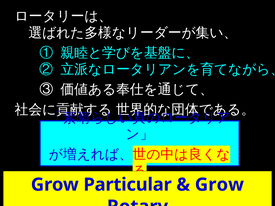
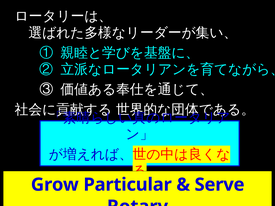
Grow: Grow -> Serve (220, 185)
